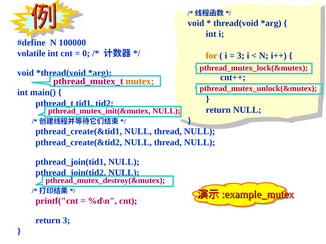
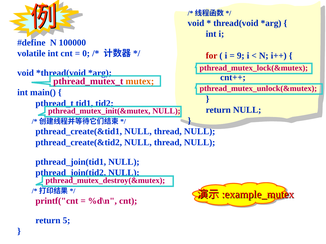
for colour: orange -> red (212, 56)
3: 3 -> 9 (241, 56)
return 3: 3 -> 5 (66, 221)
